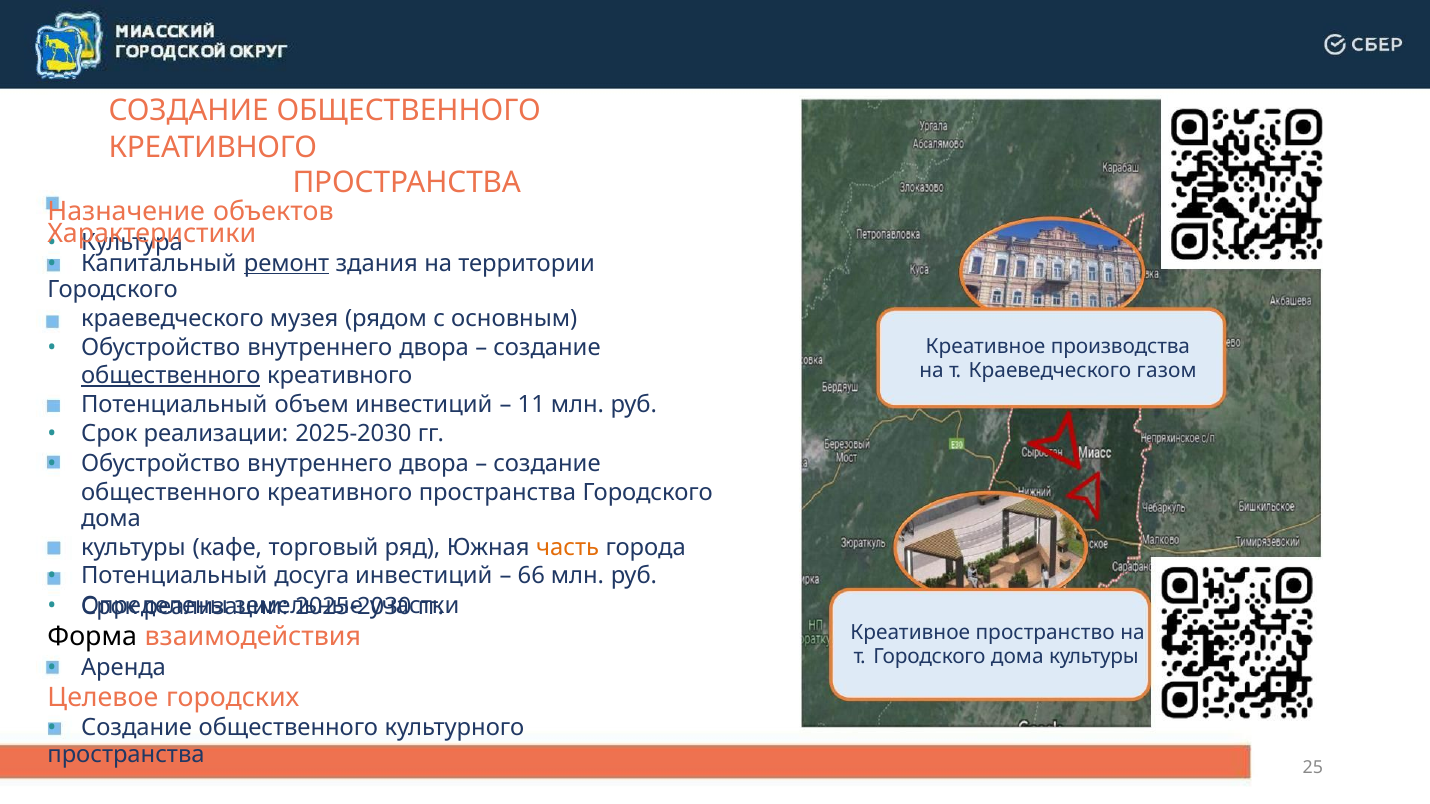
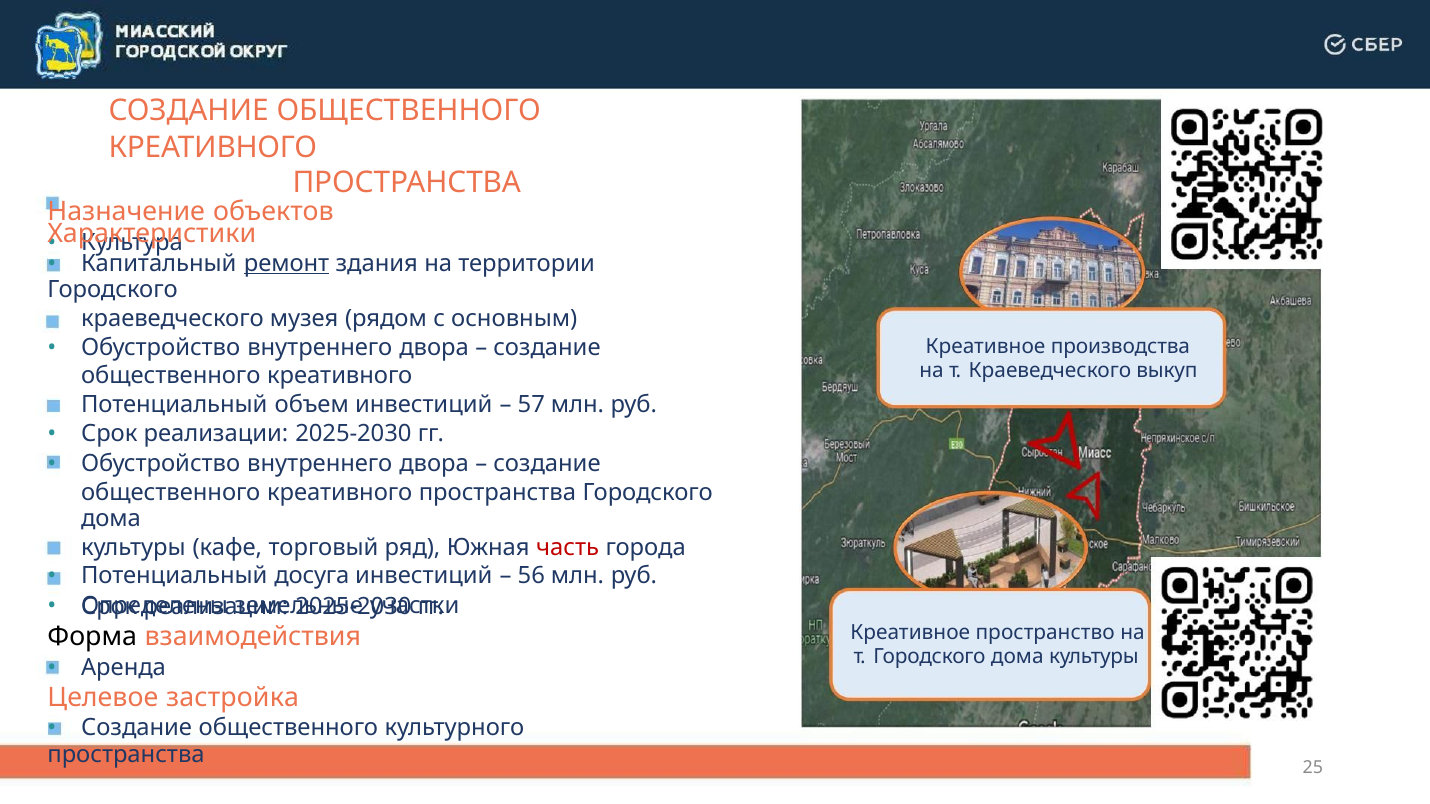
газом: газом -> выкуп (1167, 371)
общественного underline: present -> none (171, 376)
11: 11 -> 57 (531, 405)
часть colour: orange -> red (568, 548)
66: 66 -> 56 (531, 576)
городских: городских -> застройка (233, 698)
